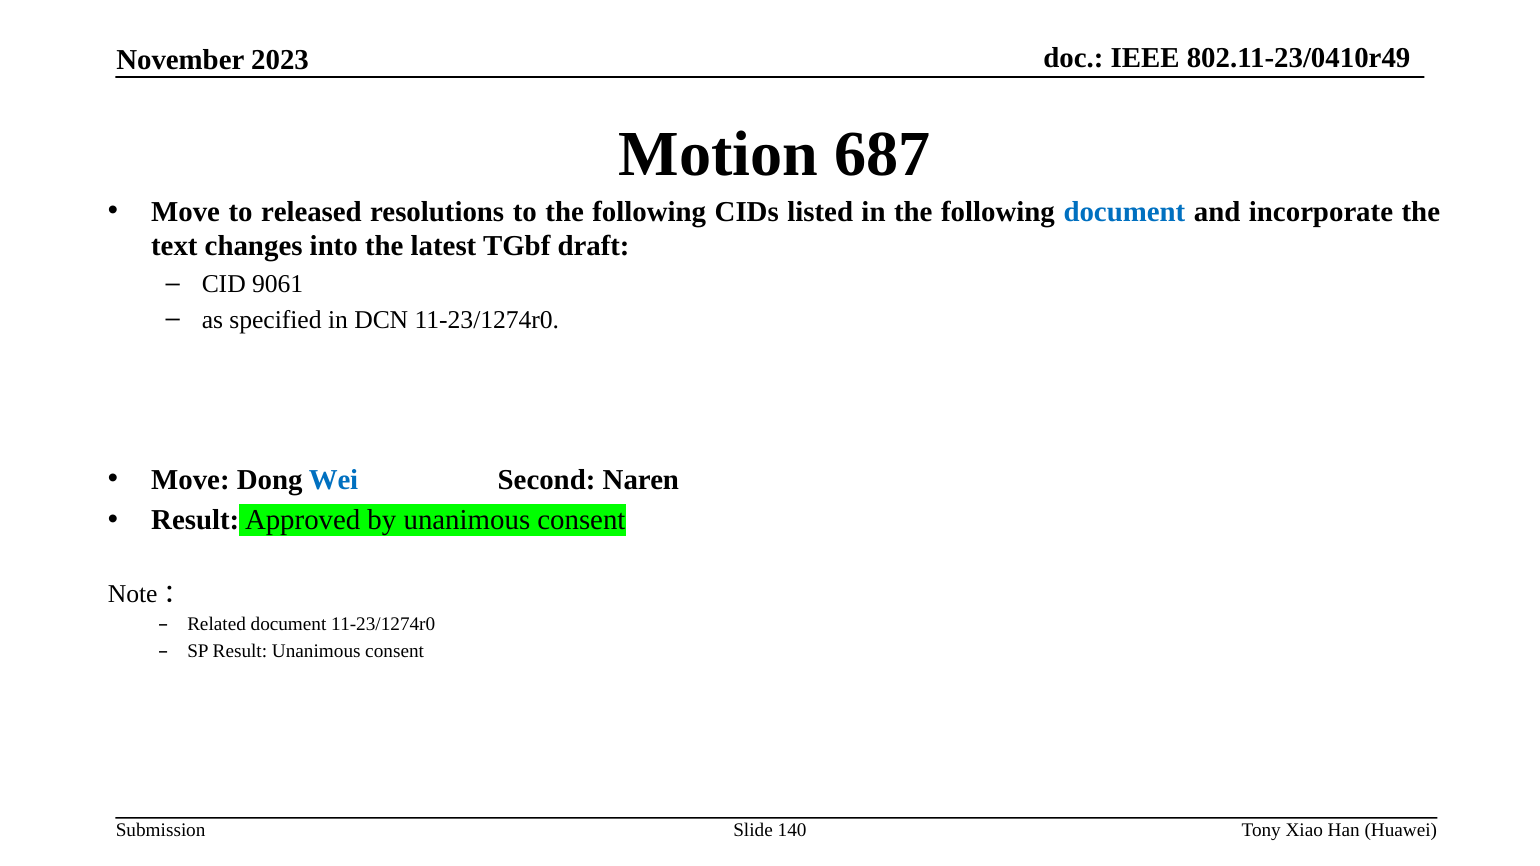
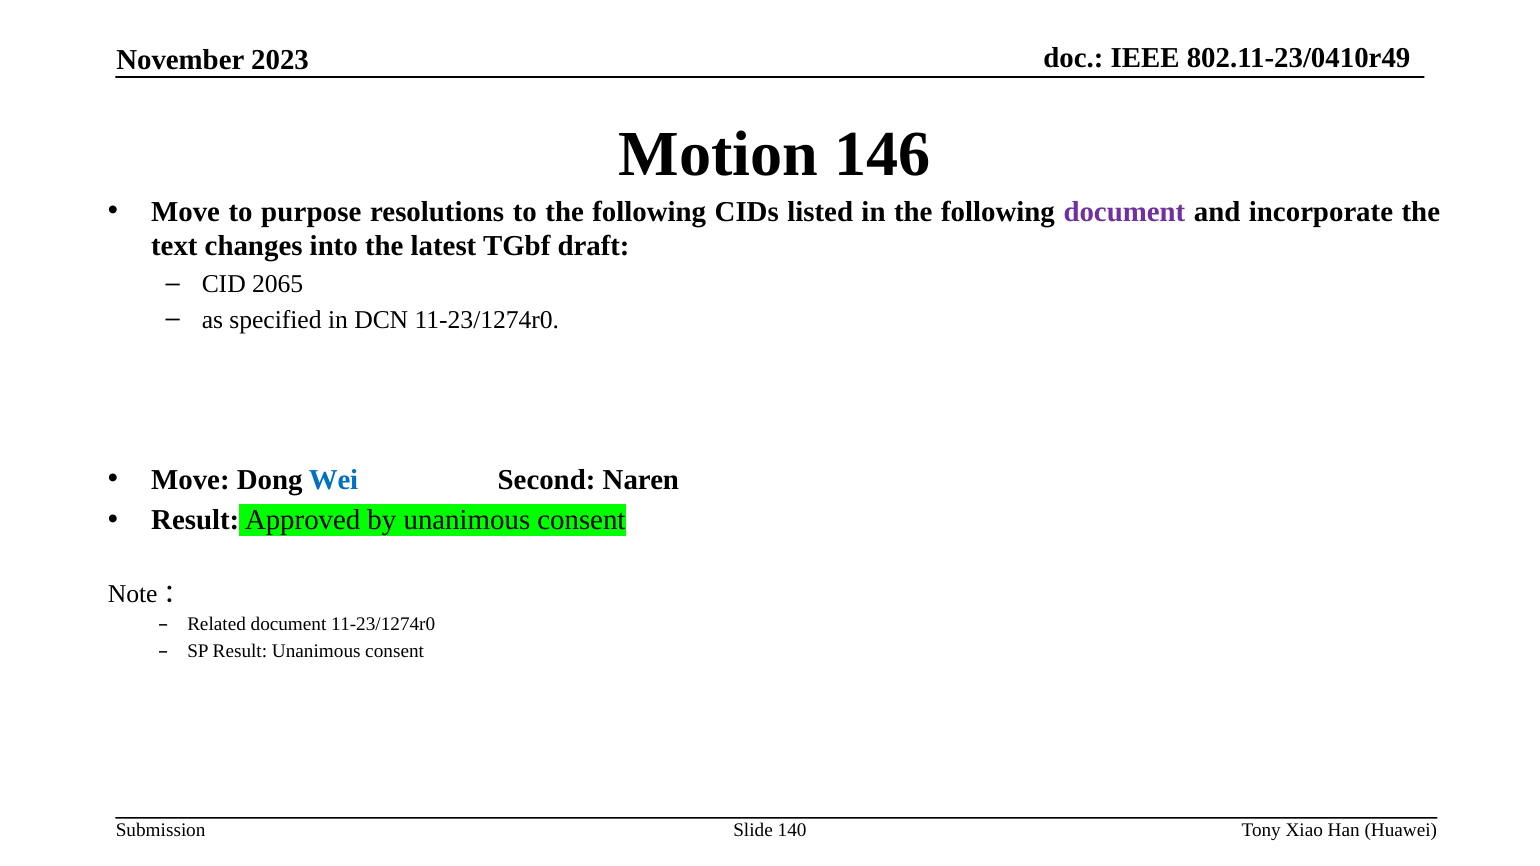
687: 687 -> 146 (882, 155)
released: released -> purpose (311, 212)
document colour: blue -> purple (1124, 212)
9061: 9061 -> 2065 (278, 284)
